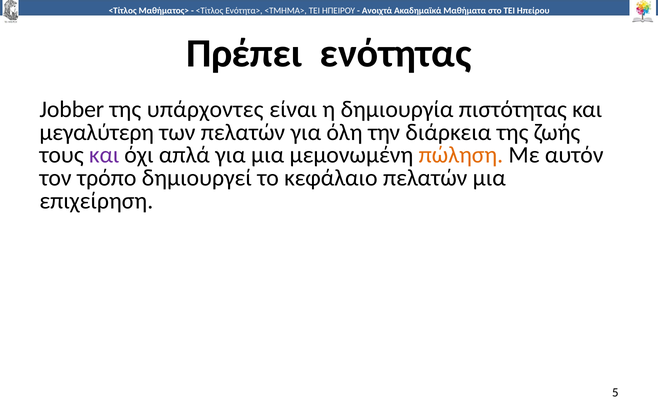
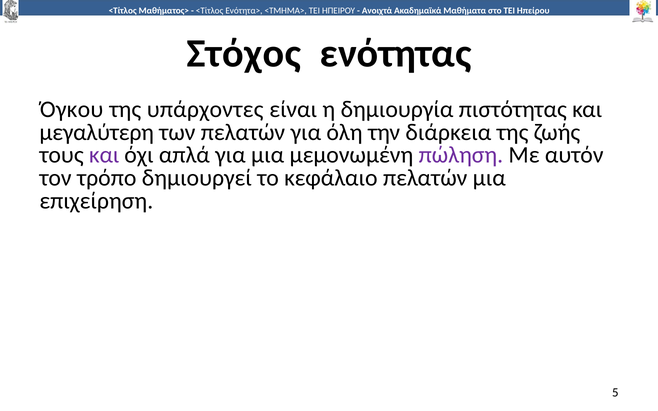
Πρέπει: Πρέπει -> Στόχος (244, 54)
Jobber: Jobber -> Όγκου (72, 110)
πώληση colour: orange -> purple (461, 155)
